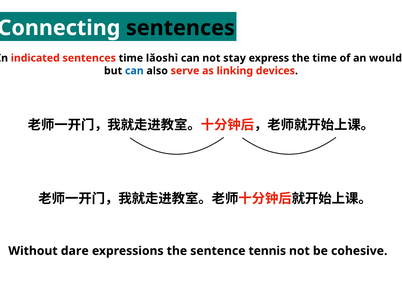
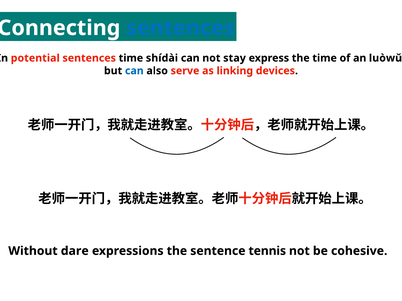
sentences colour: black -> blue (180, 28)
indicated: indicated -> potential (35, 58)
lǎoshì: lǎoshì -> shídài (162, 58)
would: would -> luòwǔ (386, 58)
